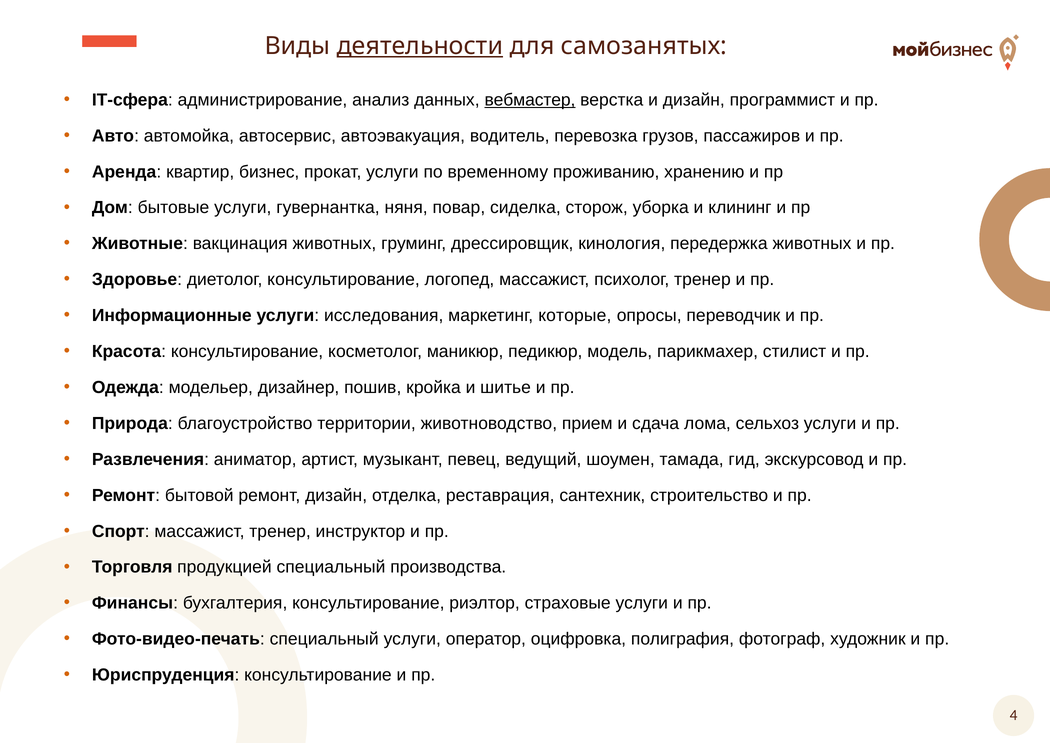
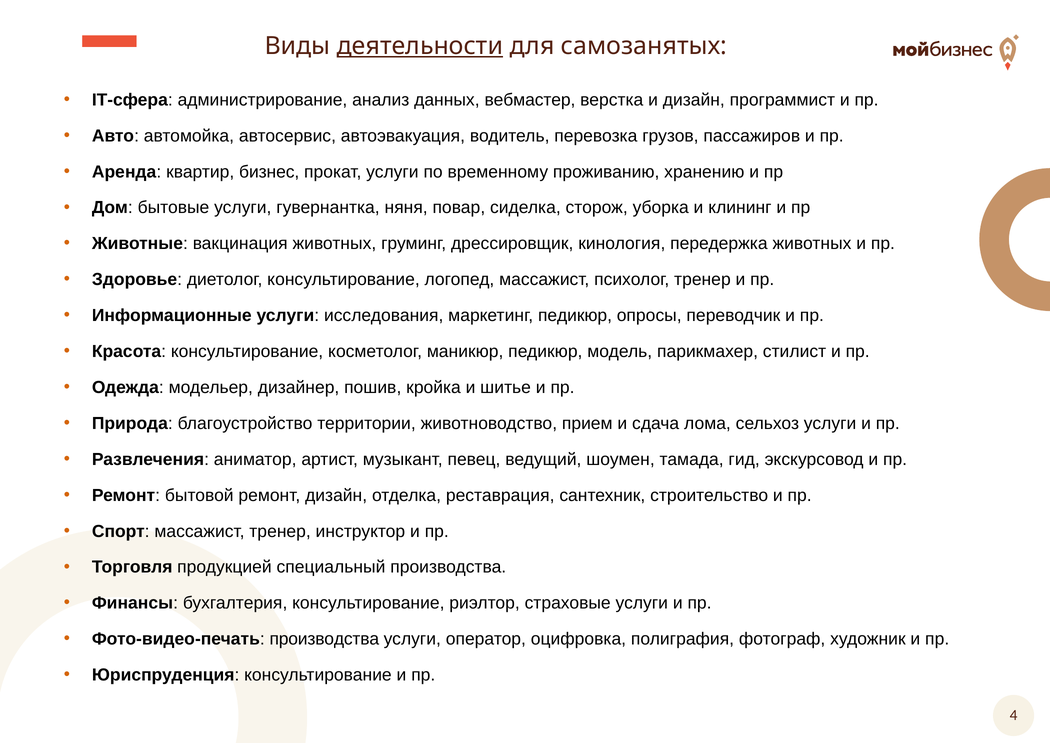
вебмастер underline: present -> none (530, 100)
маркетинг которые: которые -> педикюр (575, 315)
Фото-видео-печать специальный: специальный -> производства (324, 639)
